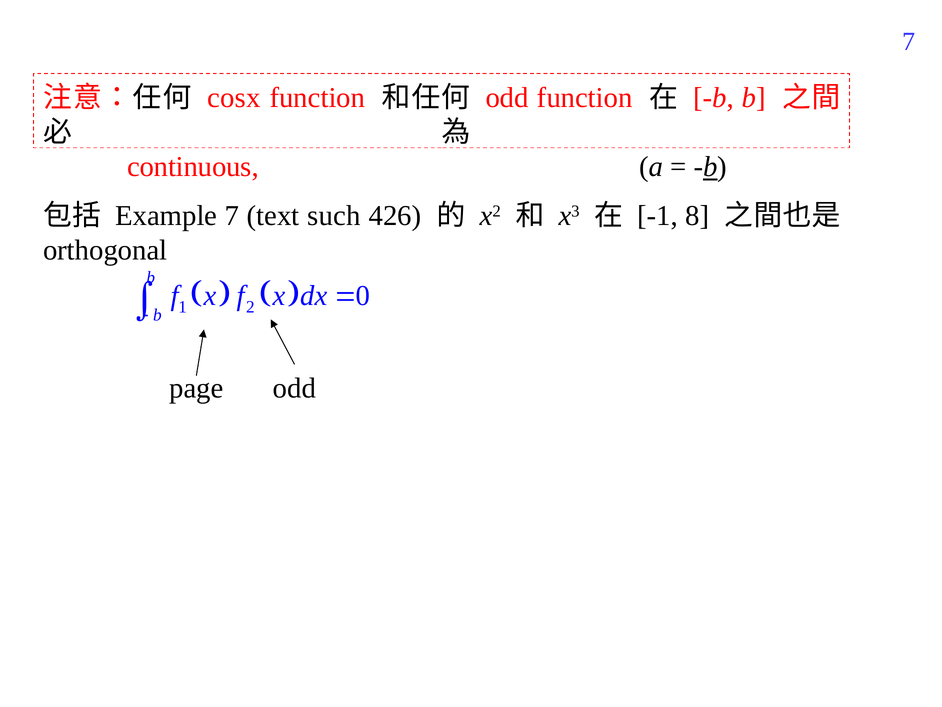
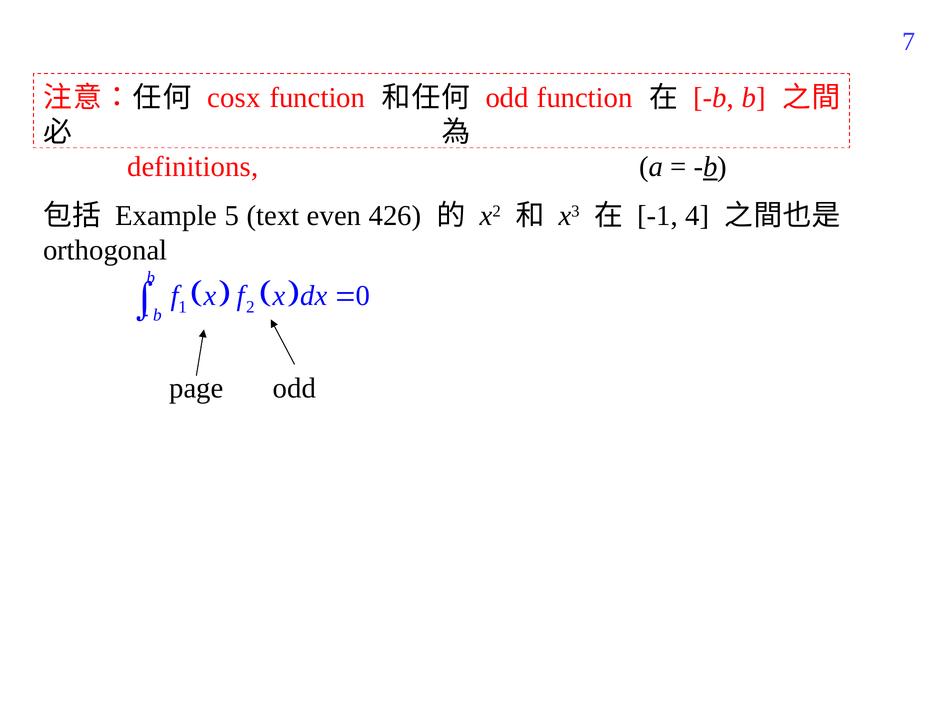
continuous: continuous -> definitions (193, 167)
Example 7: 7 -> 5 (232, 216)
such: such -> even (334, 216)
8: 8 -> 4 (697, 216)
